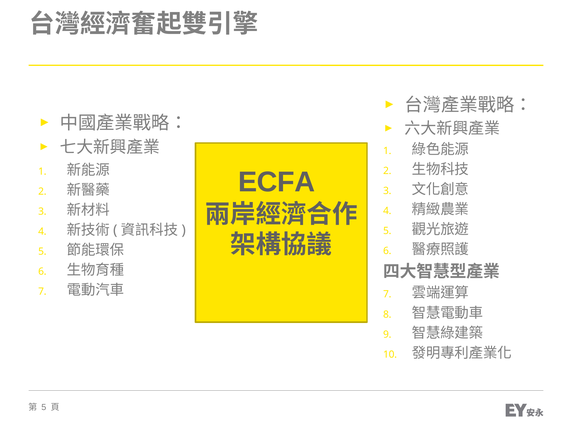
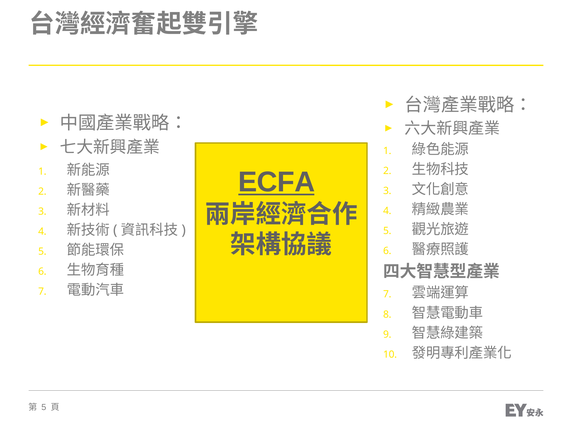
ECFA underline: none -> present (277, 182)
